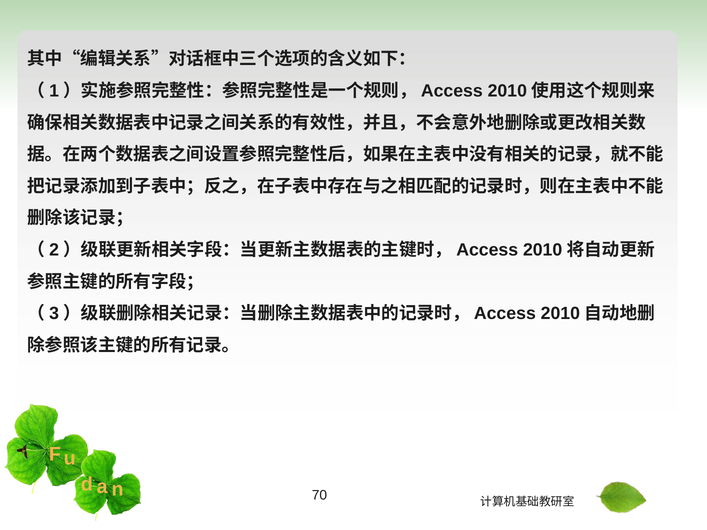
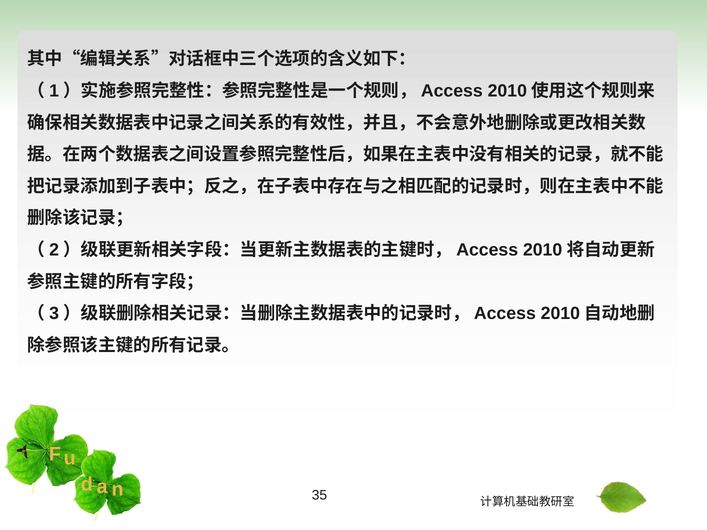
70: 70 -> 35 (319, 496)
